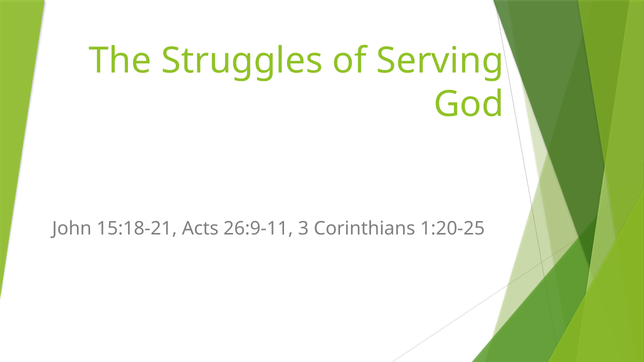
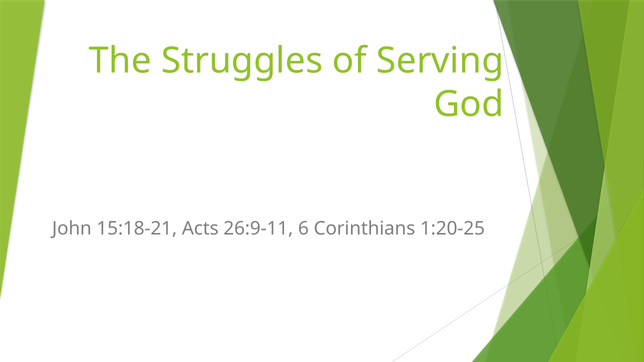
3: 3 -> 6 (303, 229)
